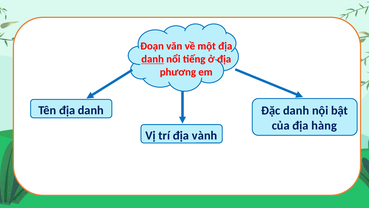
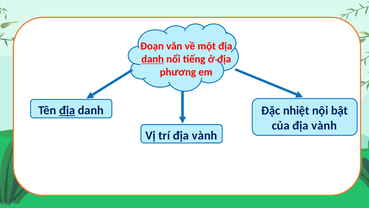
địa underline: none -> present (67, 110)
Đặc danh: danh -> nhiệt (296, 110)
của địa hàng: hàng -> vành (324, 125)
